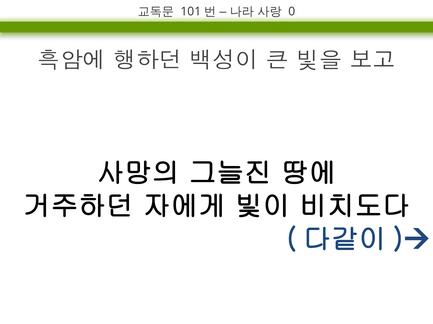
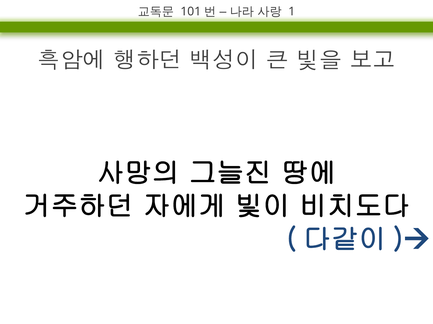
0: 0 -> 1 (292, 12)
